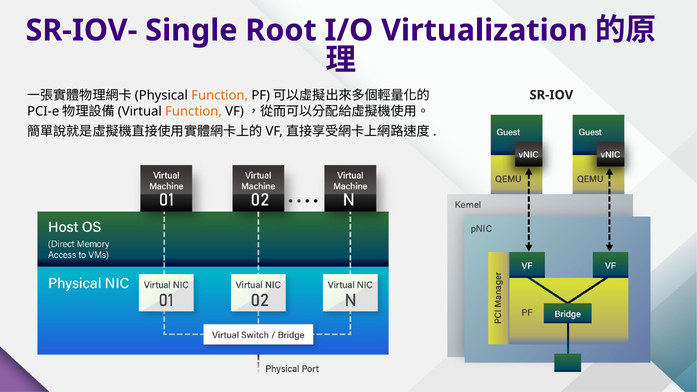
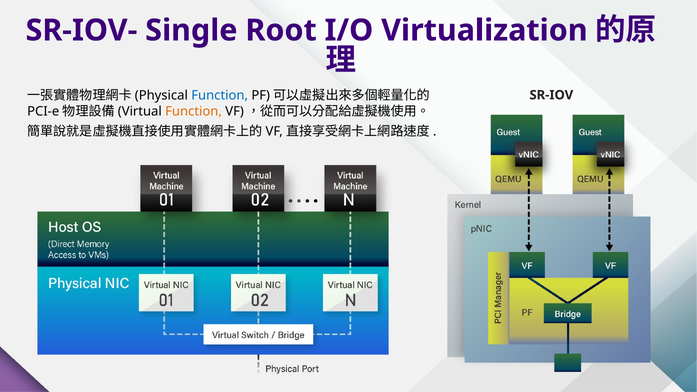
Function colour: orange -> blue (220, 95)
